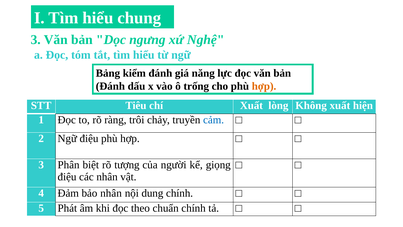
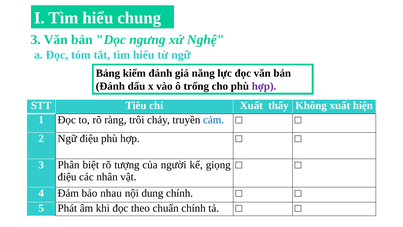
hợp colour: orange -> purple (264, 86)
lòng: lòng -> thấy (278, 105)
bảo nhân: nhân -> nhau (111, 193)
